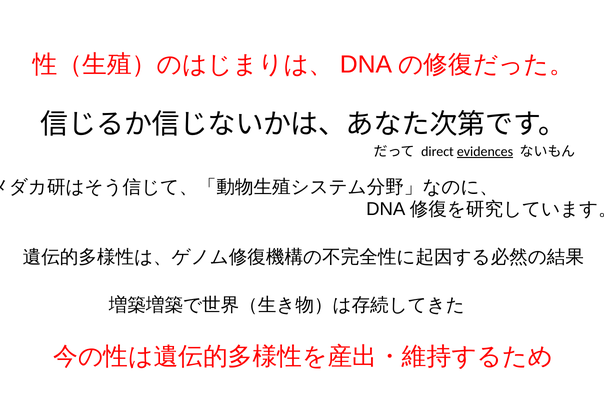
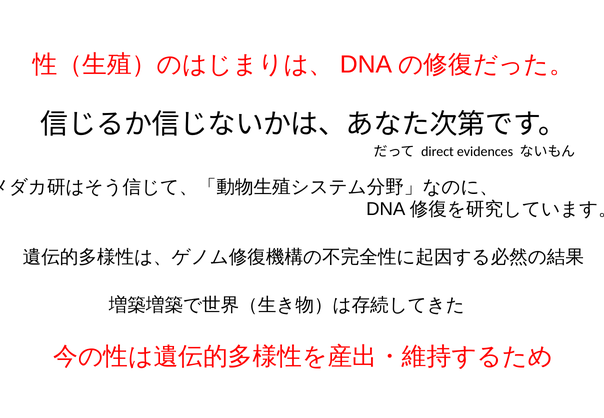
evidences underline: present -> none (485, 152)
